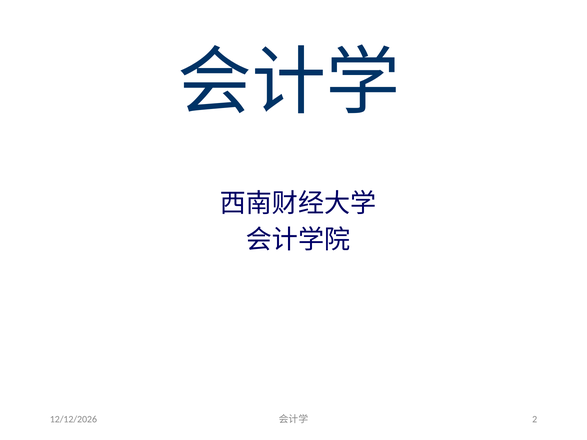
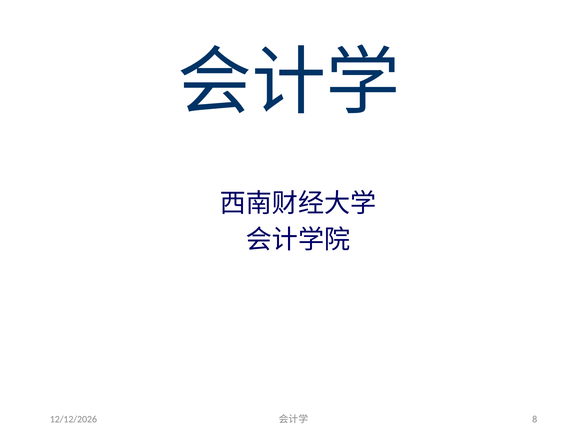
2: 2 -> 8 (535, 419)
